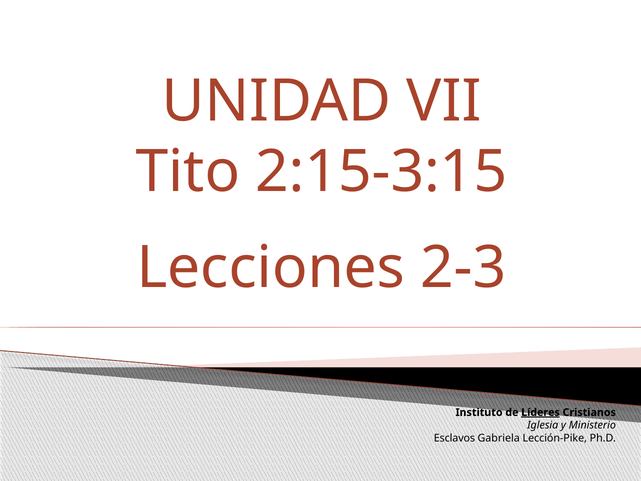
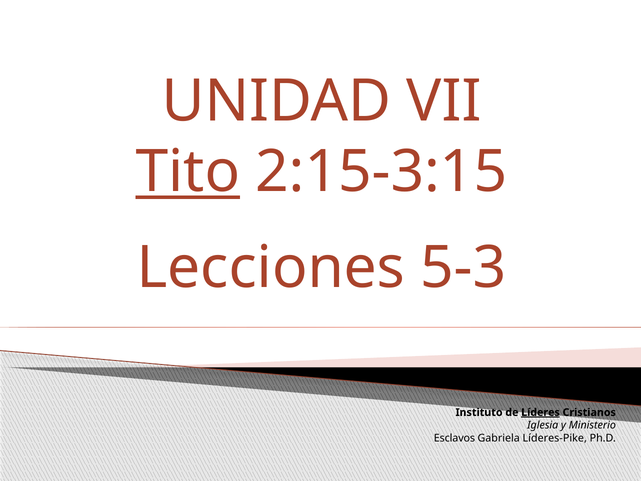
Tito underline: none -> present (188, 172)
2-3: 2-3 -> 5-3 (463, 268)
Lección-Pike: Lección-Pike -> Líderes-Pike (555, 438)
